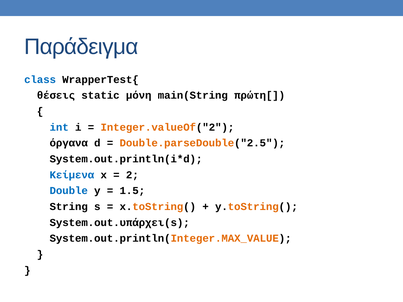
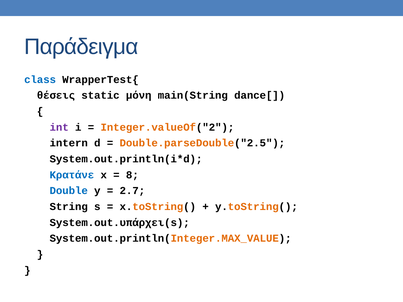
πρώτη[: πρώτη[ -> dance[ (260, 96)
int colour: blue -> purple (59, 127)
όργανα: όργανα -> intern (69, 143)
Κείμενα: Κείμενα -> Κρατάνε (72, 175)
2: 2 -> 8 (132, 175)
1.5: 1.5 -> 2.7 (132, 191)
